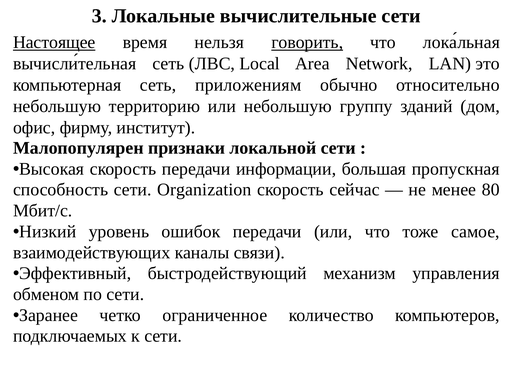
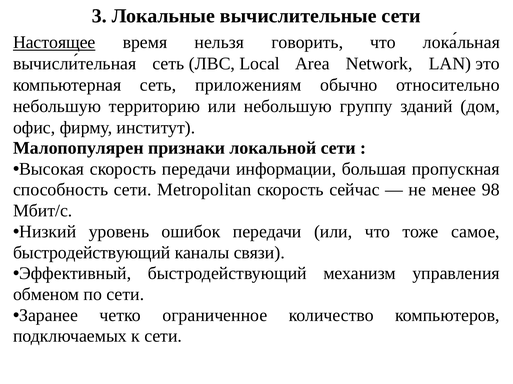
говорить underline: present -> none (307, 42)
Organization: Organization -> Metropolitan (204, 190)
80: 80 -> 98 (491, 190)
взаимодействующих: взаимодействующих -> быстродействующий (92, 253)
